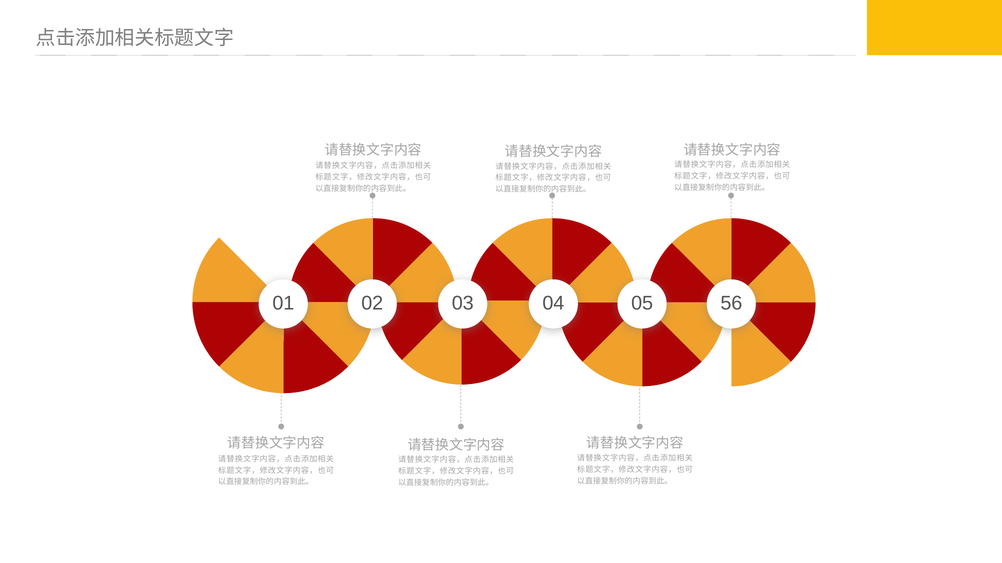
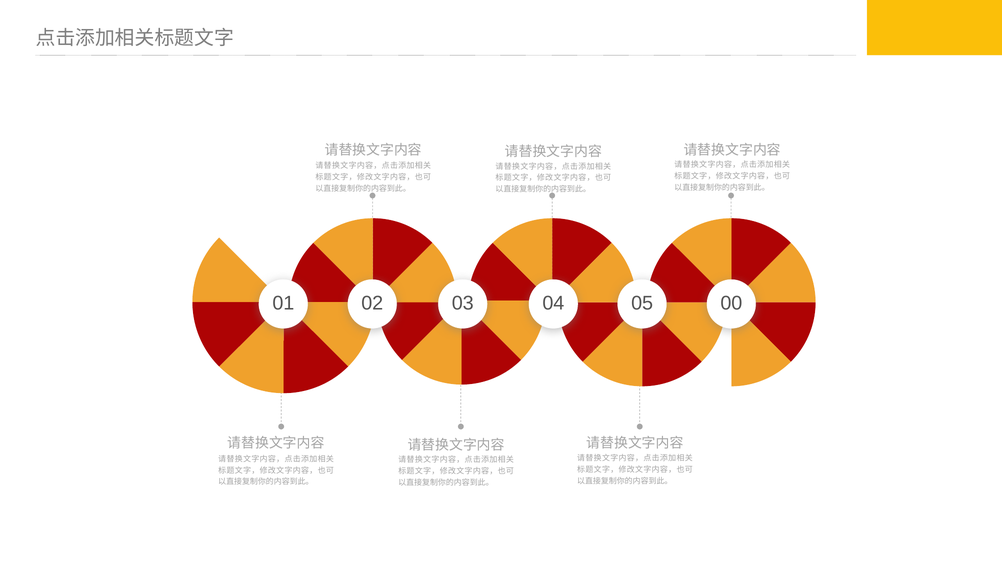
56: 56 -> 00 (731, 304)
